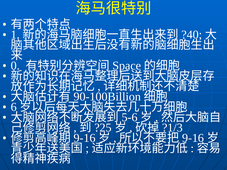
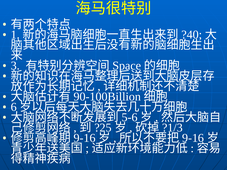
0: 0 -> 3 (15, 66)
